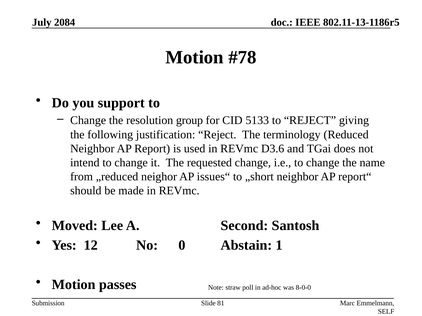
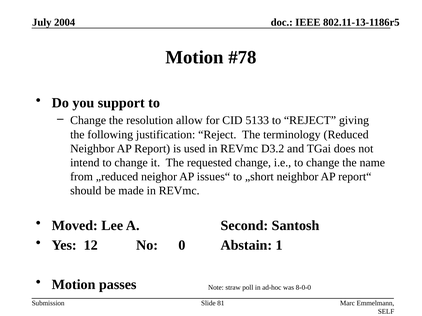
2084: 2084 -> 2004 (65, 23)
group: group -> allow (189, 121)
D3.6: D3.6 -> D3.2 (273, 149)
